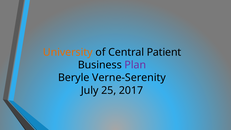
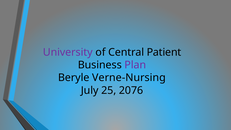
University colour: orange -> purple (68, 52)
Verne-Serenity: Verne-Serenity -> Verne-Nursing (129, 78)
2017: 2017 -> 2076 (131, 90)
